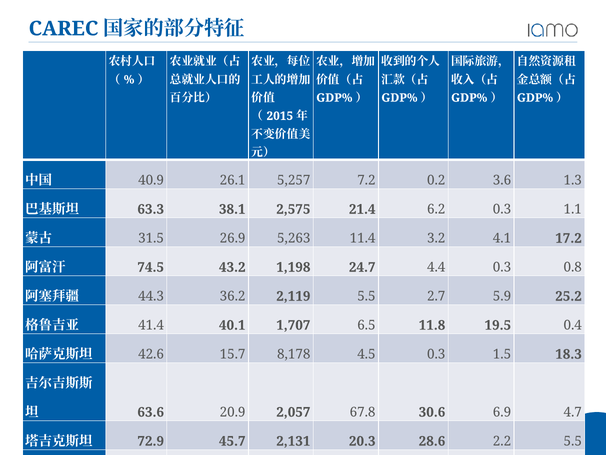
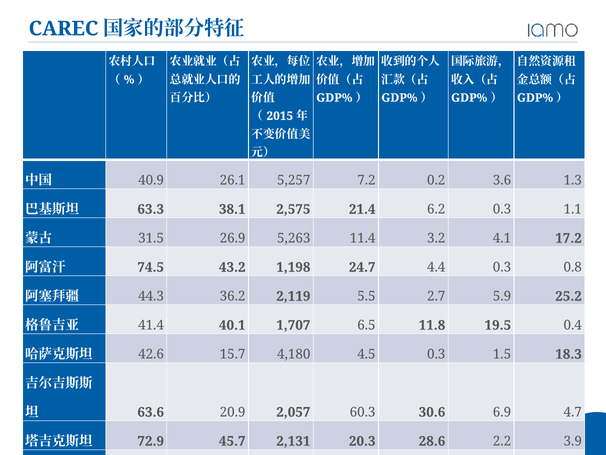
8,178: 8,178 -> 4,180 (294, 354)
67.8: 67.8 -> 60.3 (363, 412)
2.2 5.5: 5.5 -> 3.9 (573, 441)
